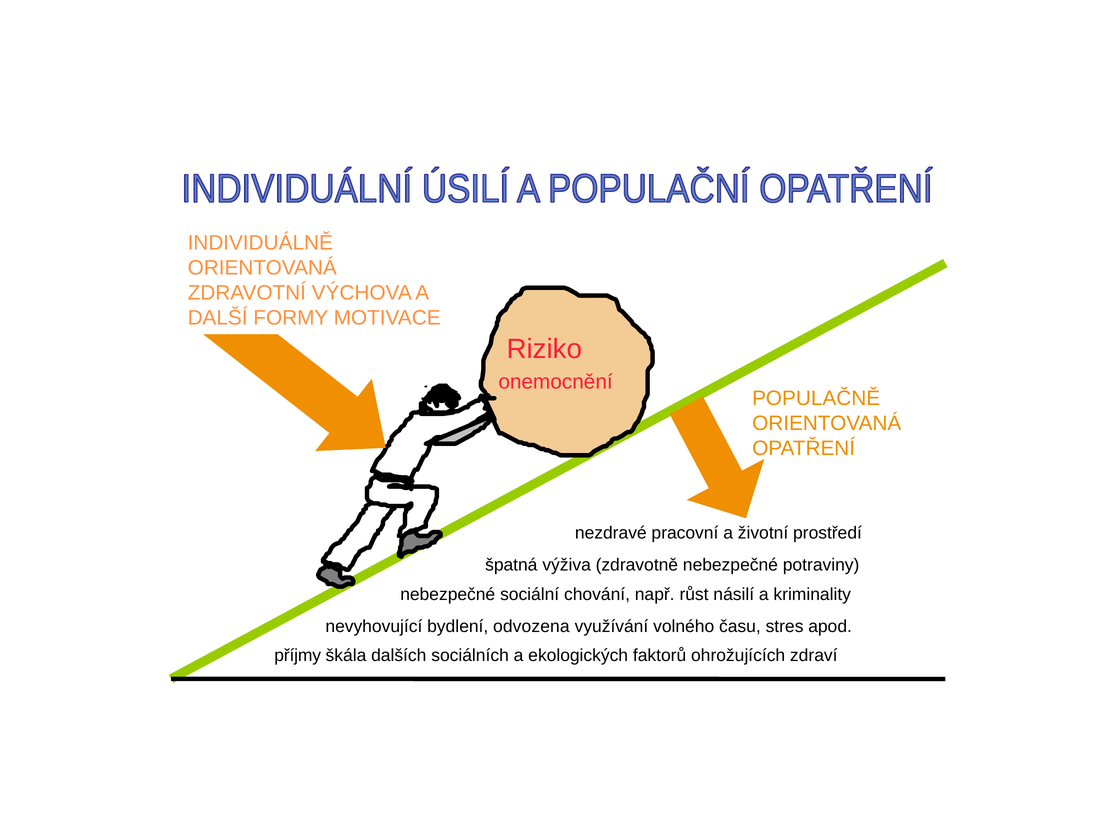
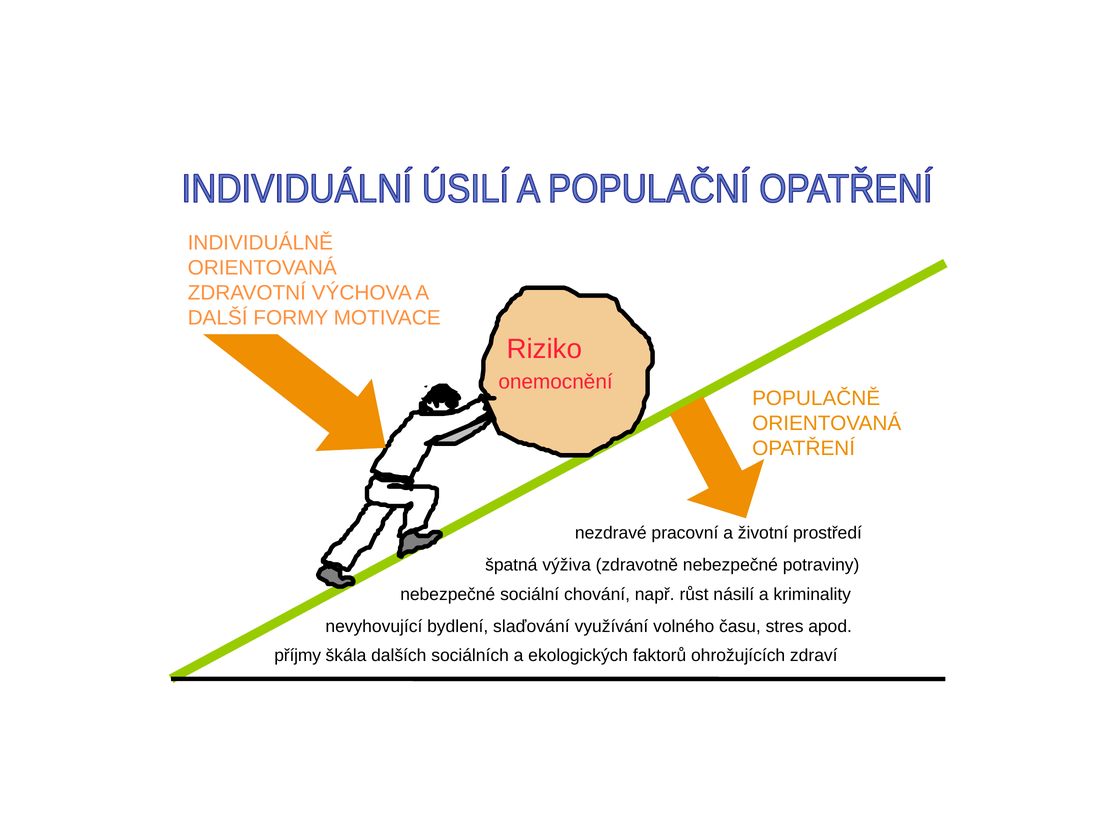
odvozena: odvozena -> slaďování (531, 626)
